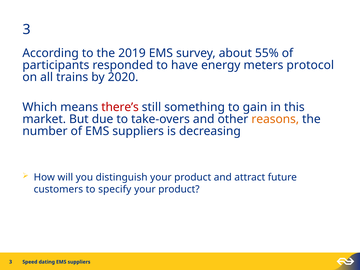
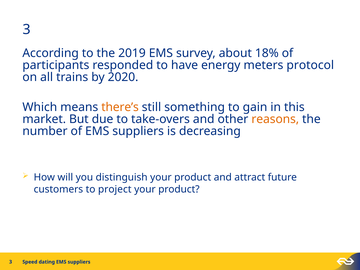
55%: 55% -> 18% (267, 53)
there’s colour: red -> orange (120, 107)
specify: specify -> project (115, 189)
